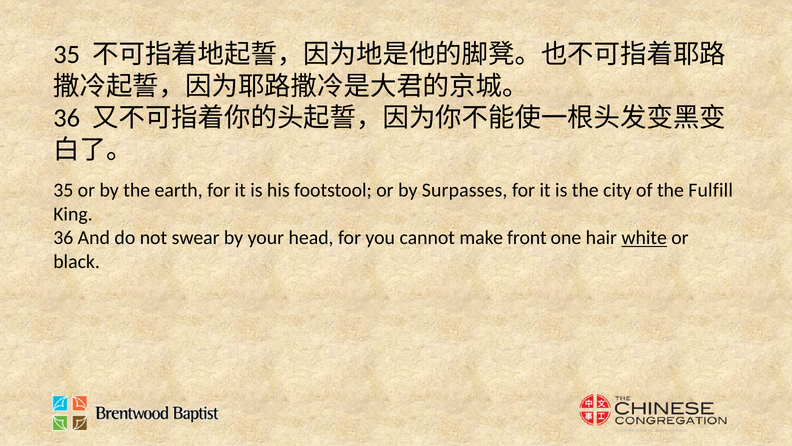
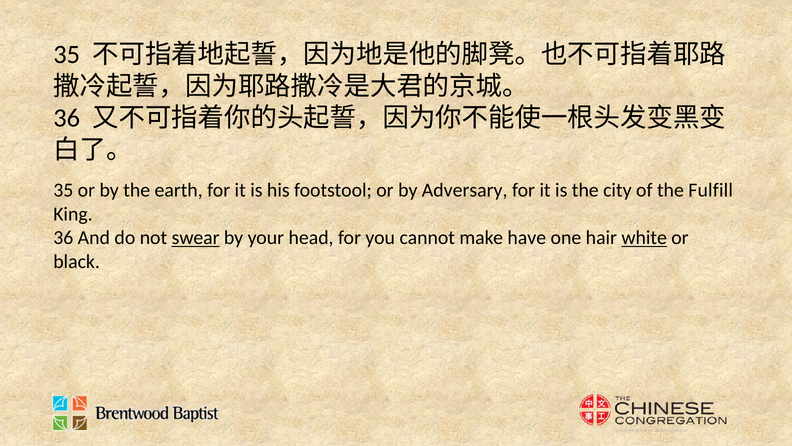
Surpasses: Surpasses -> Adversary (465, 190)
swear underline: none -> present (196, 238)
front: front -> have (527, 238)
